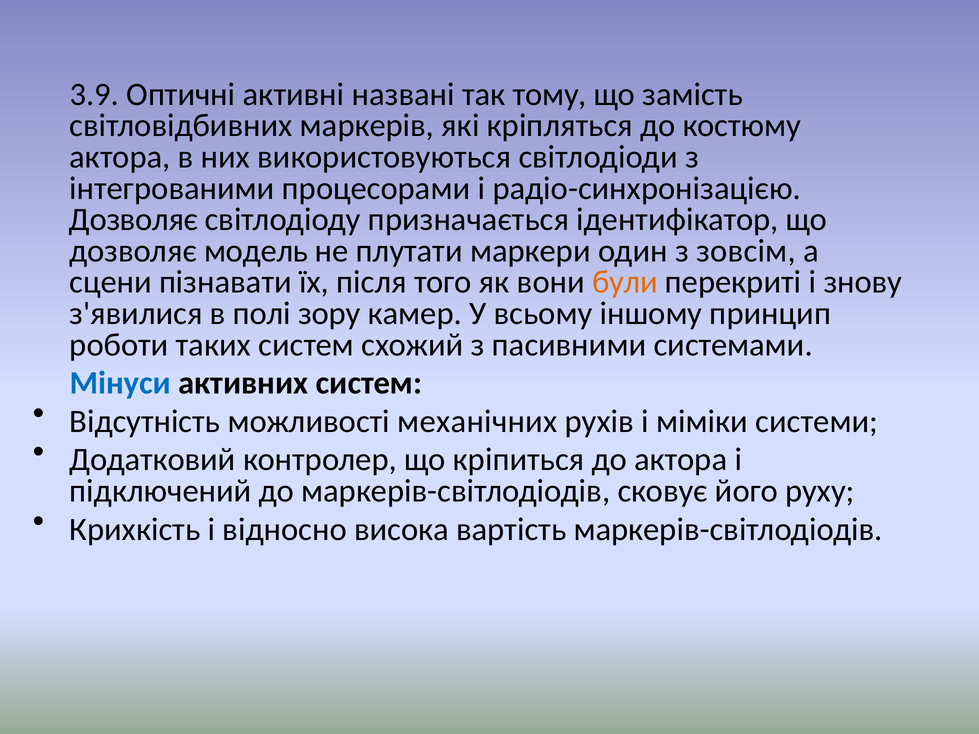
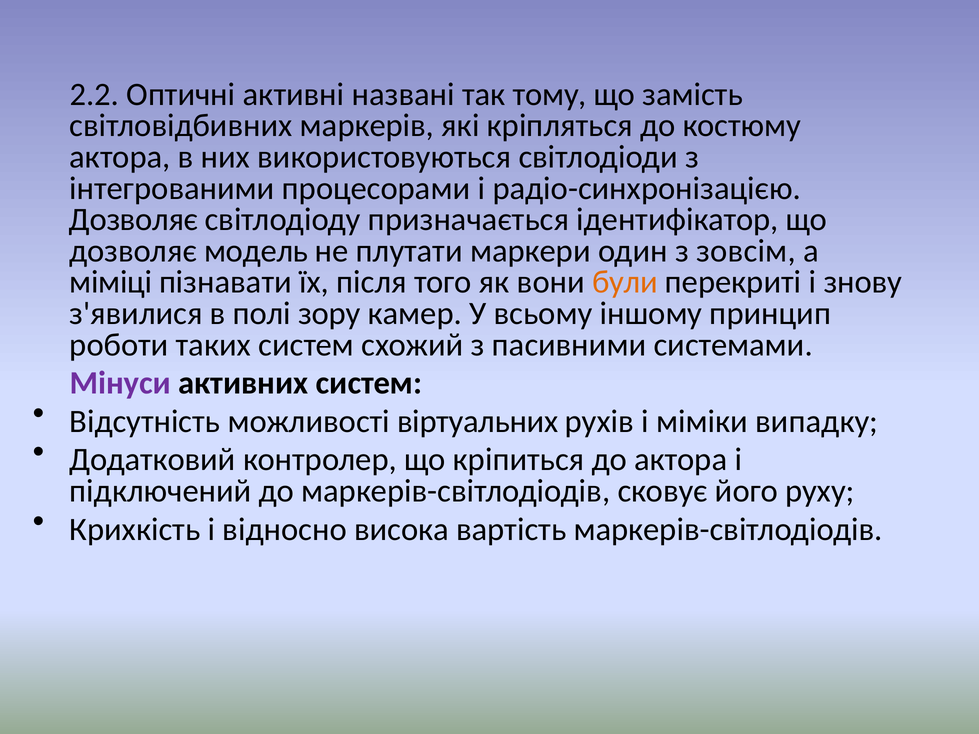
3.9: 3.9 -> 2.2 (94, 94)
сцени: сцени -> міміці (111, 282)
Мінуси colour: blue -> purple (120, 383)
механічних: механічних -> віртуальних (478, 422)
системи: системи -> випадку (817, 422)
